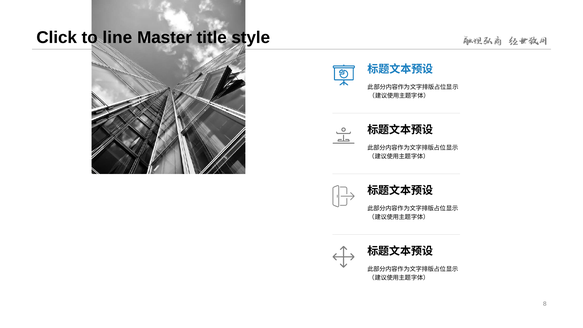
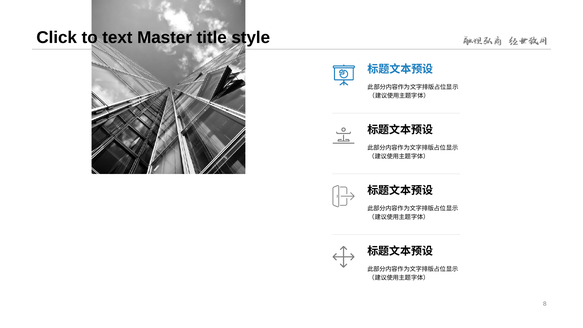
line: line -> text (117, 38)
